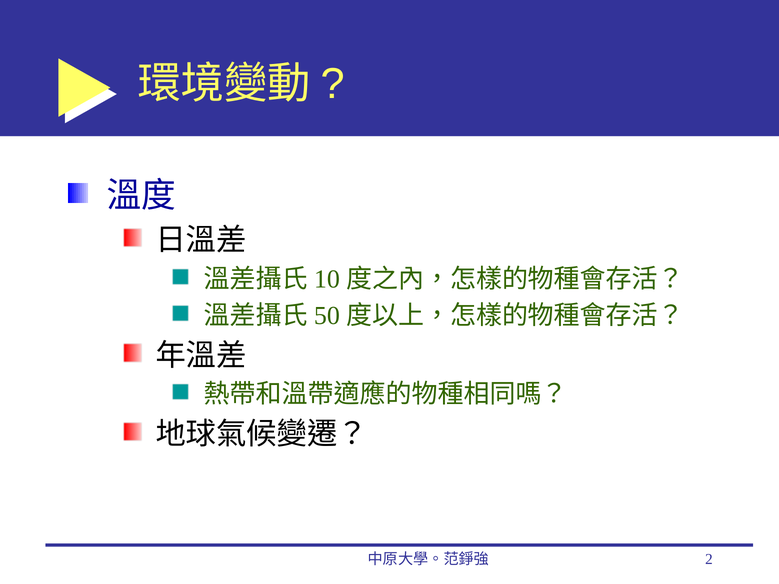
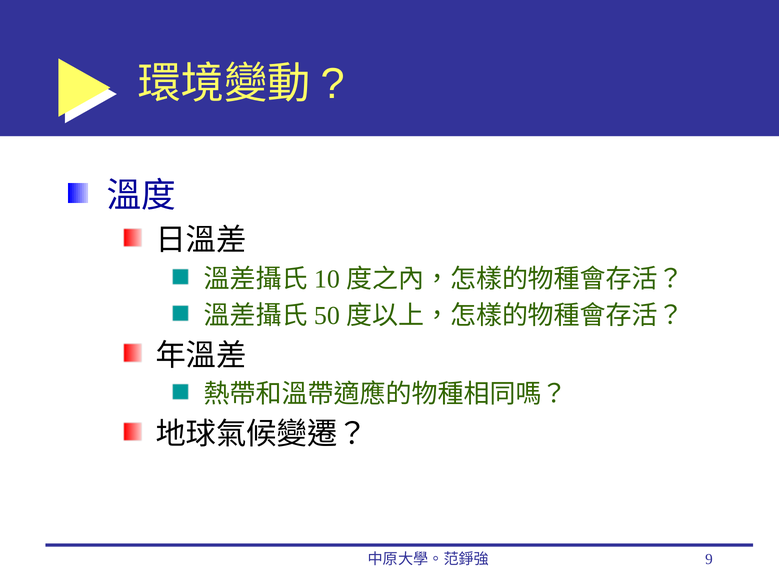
2: 2 -> 9 (709, 559)
